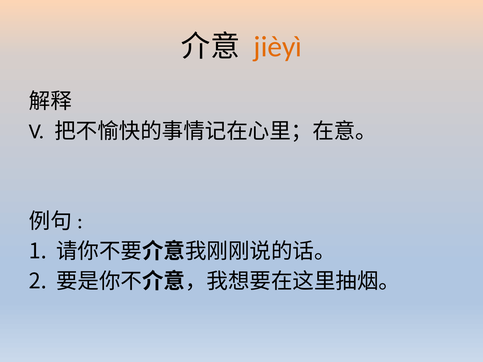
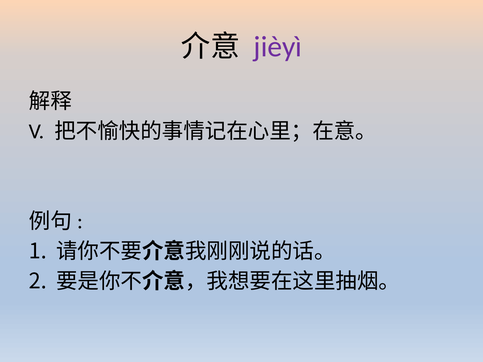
jièyì colour: orange -> purple (278, 47)
